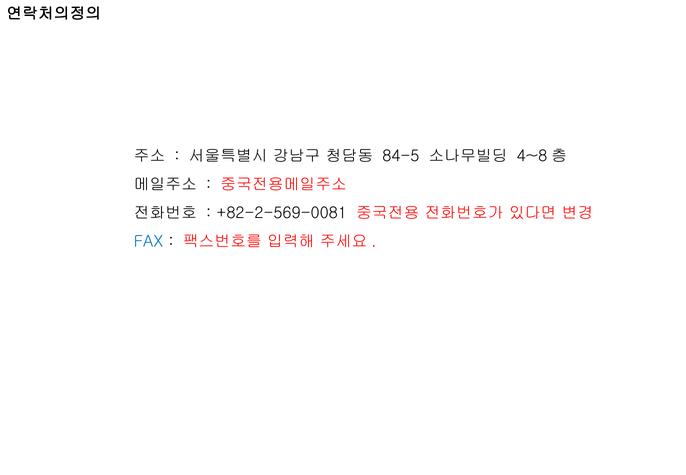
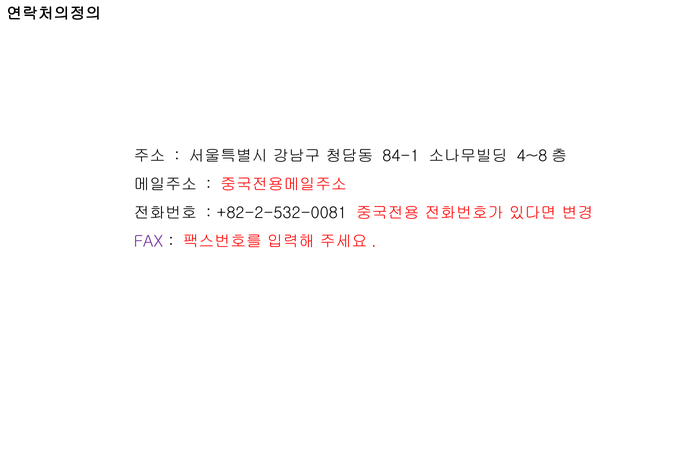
84-5: 84-5 -> 84-1 (401, 156)
+82-2-569-0081: +82-2-569-0081 -> +82-2-532-0081 (282, 213)
FAX colour: blue -> purple (148, 241)
